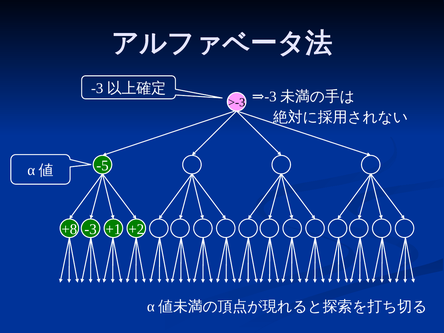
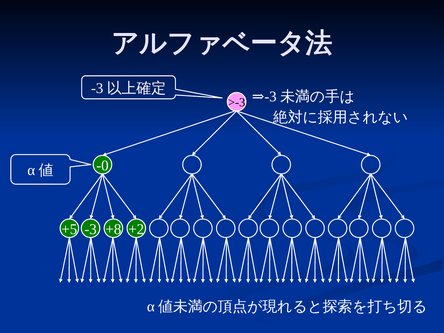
-5: -5 -> -0 (102, 166)
+8: +8 -> +5 (69, 229)
+1: +1 -> +8 (113, 229)
